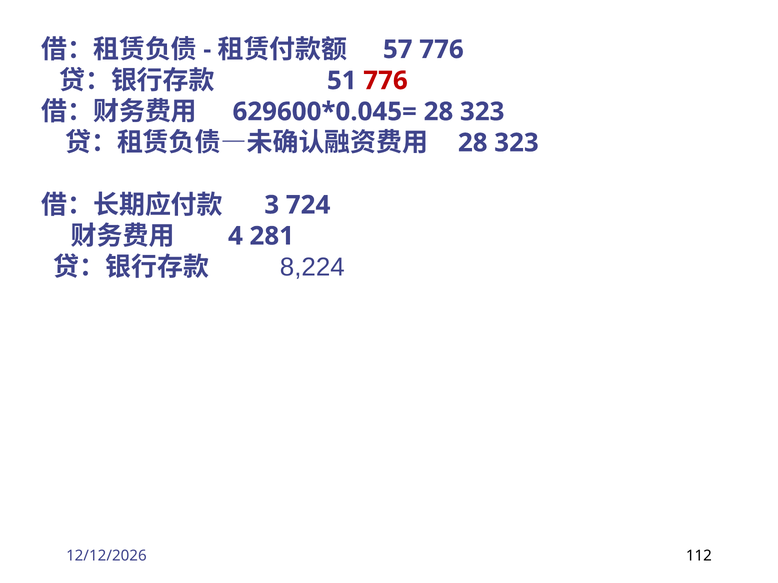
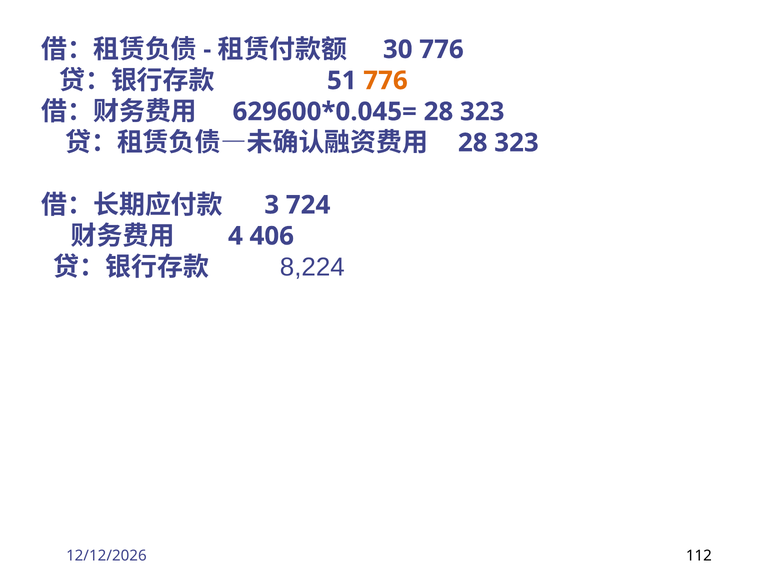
57: 57 -> 30 (398, 50)
776 colour: red -> orange (385, 81)
281: 281 -> 406 (272, 236)
